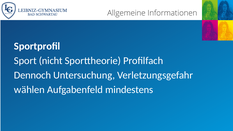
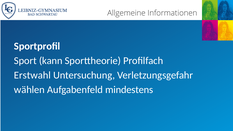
nicht: nicht -> kann (51, 61)
Dennoch: Dennoch -> Erstwahl (32, 75)
